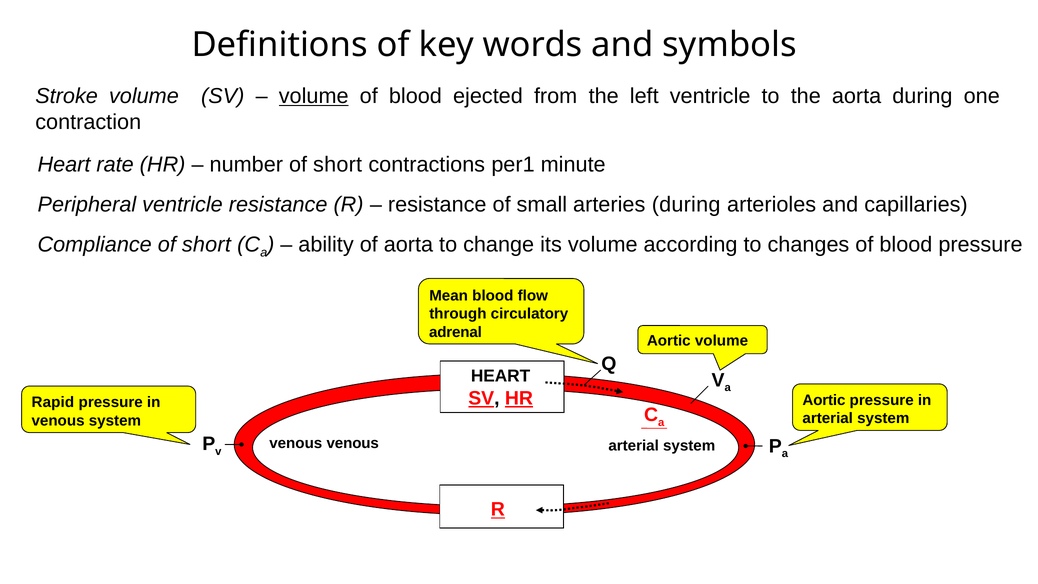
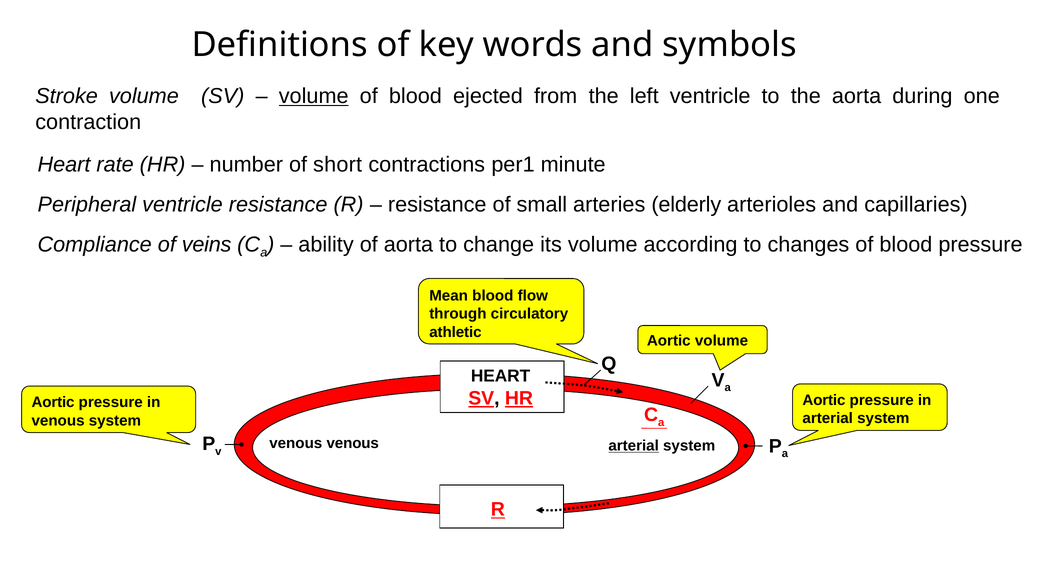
arteries during: during -> elderly (686, 204)
Compliance of short: short -> veins (207, 244)
adrenal: adrenal -> athletic (455, 332)
Rapid: Rapid -> Aortic (53, 402)
arterial underline: none -> present (634, 446)
